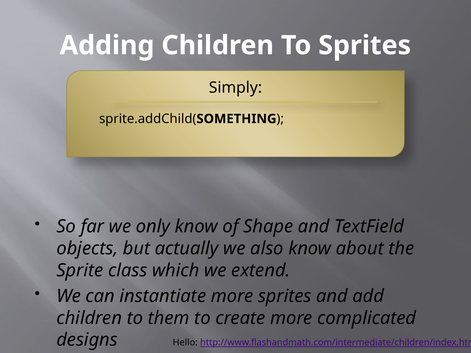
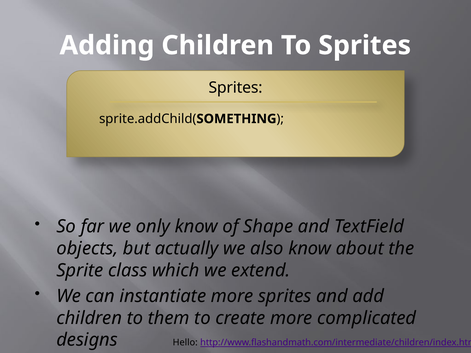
Simply: Simply -> Sprites (236, 88)
